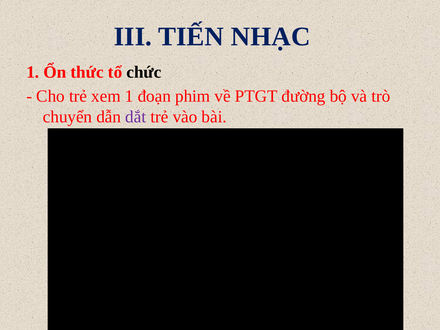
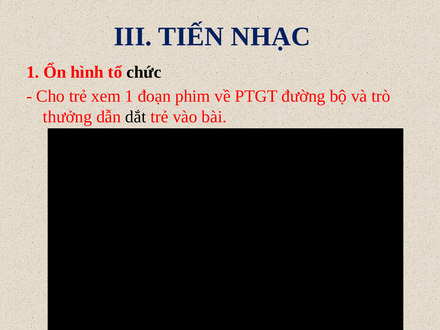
thức: thức -> hình (87, 72)
chuyển: chuyển -> thưởng (68, 117)
dắt colour: purple -> black (136, 117)
